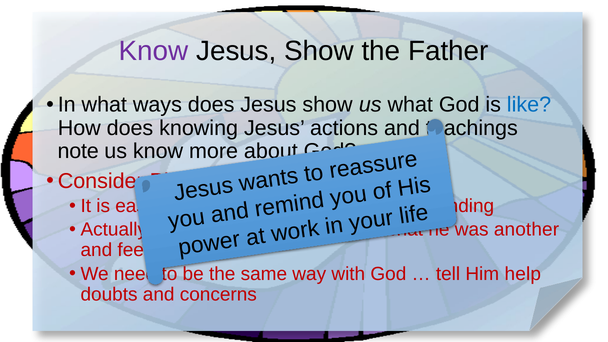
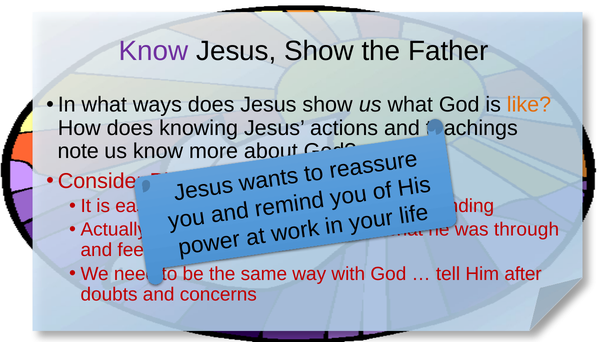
like colour: blue -> orange (529, 105)
another: another -> through (527, 230)
help: help -> after (523, 274)
